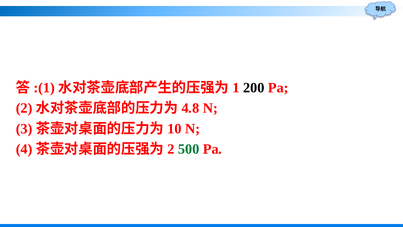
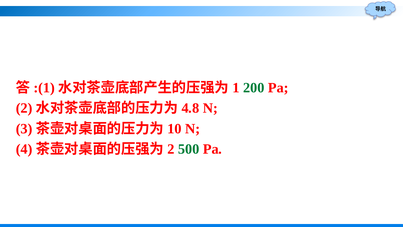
200 colour: black -> green (254, 88)
